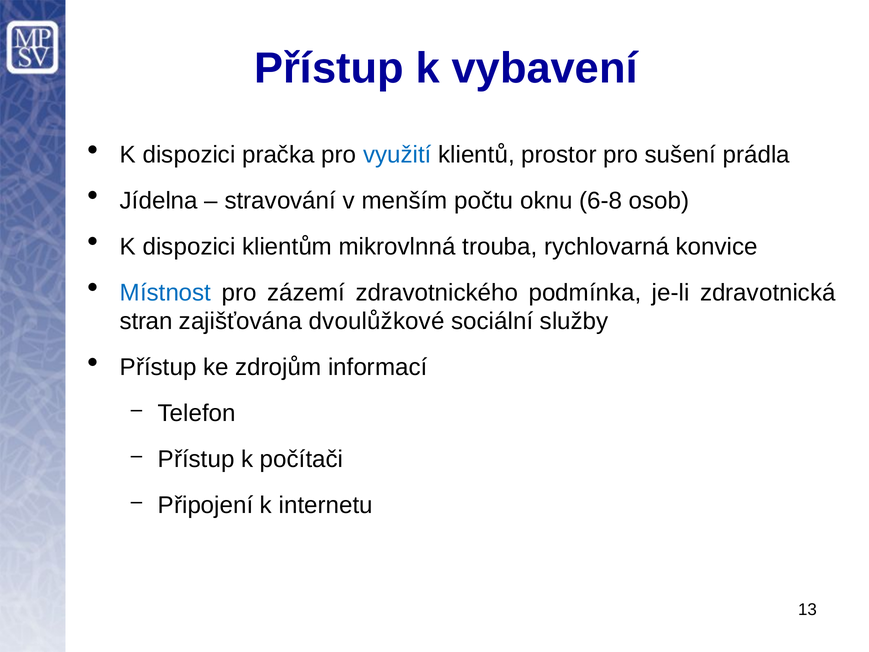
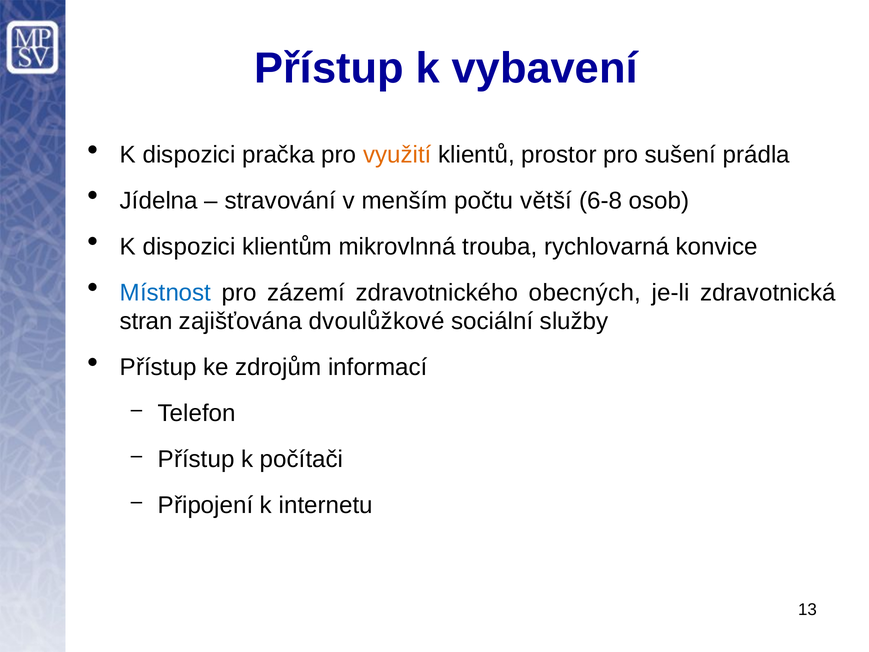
využití colour: blue -> orange (397, 155)
oknu: oknu -> větší (546, 201)
podmínka: podmínka -> obecných (585, 292)
